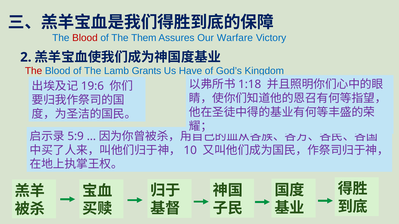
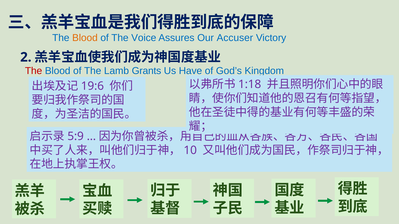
Blood colour: red -> orange (85, 38)
Them: Them -> Voice (144, 38)
Warfare: Warfare -> Accuser (235, 38)
